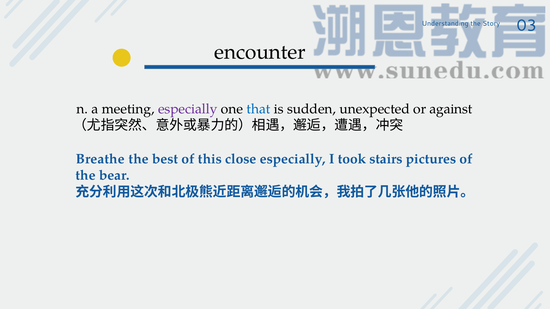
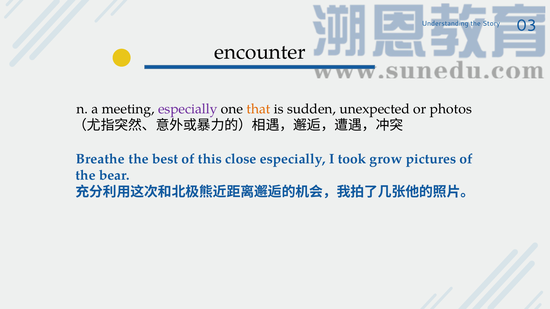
that colour: blue -> orange (258, 109)
against: against -> photos (451, 109)
stairs: stairs -> grow (386, 159)
